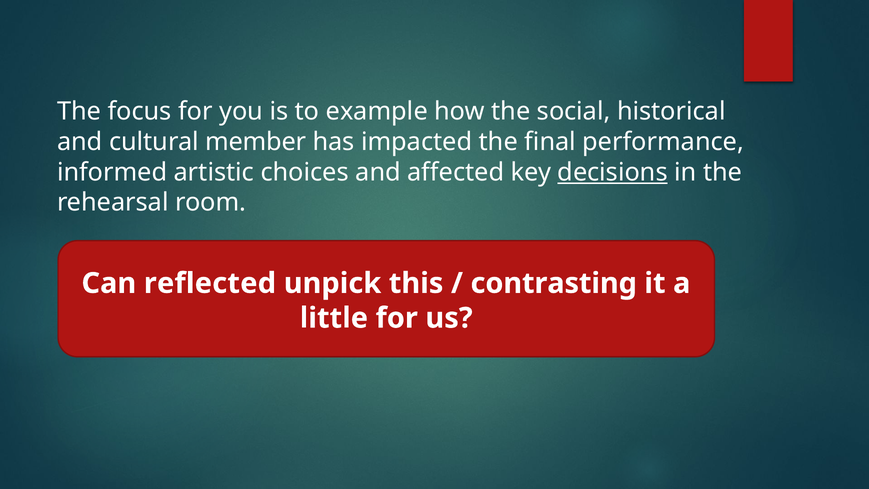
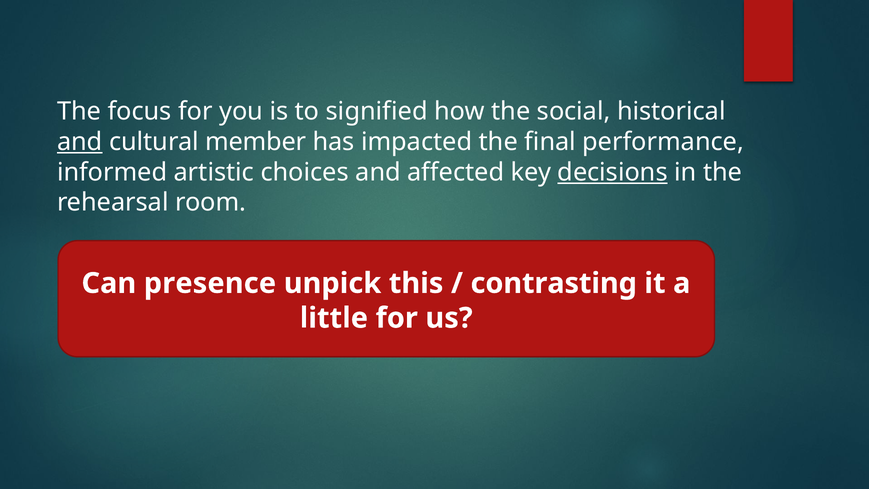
example: example -> signified (377, 111)
and underline: none -> present (80, 142)
reflected: reflected -> presence (210, 283)
